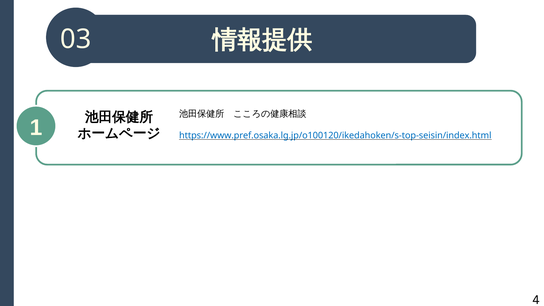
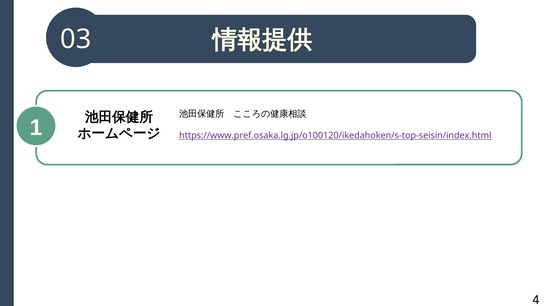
https://www.pref.osaka.lg.jp/o100120/ikedahoken/s-top-seisin/index.html colour: blue -> purple (335, 135)
